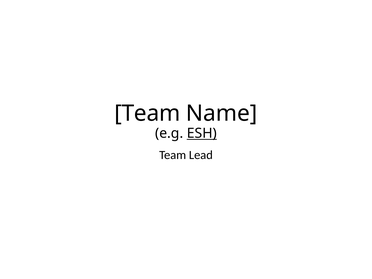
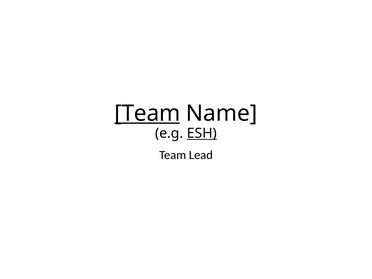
Team underline: none -> present (147, 113)
